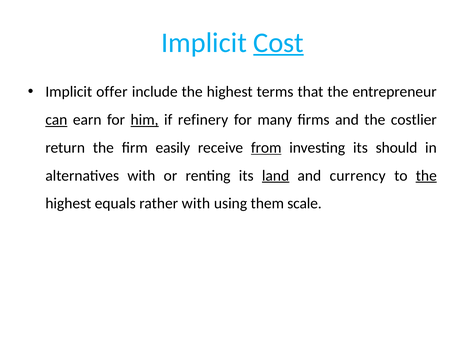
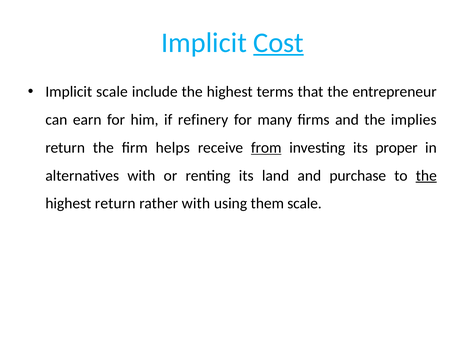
Implicit offer: offer -> scale (112, 92)
can underline: present -> none (56, 120)
him underline: present -> none (145, 120)
costlier: costlier -> implies (414, 120)
easily: easily -> helps (173, 148)
should: should -> proper (397, 148)
land underline: present -> none (276, 175)
currency: currency -> purchase (358, 175)
highest equals: equals -> return (115, 203)
